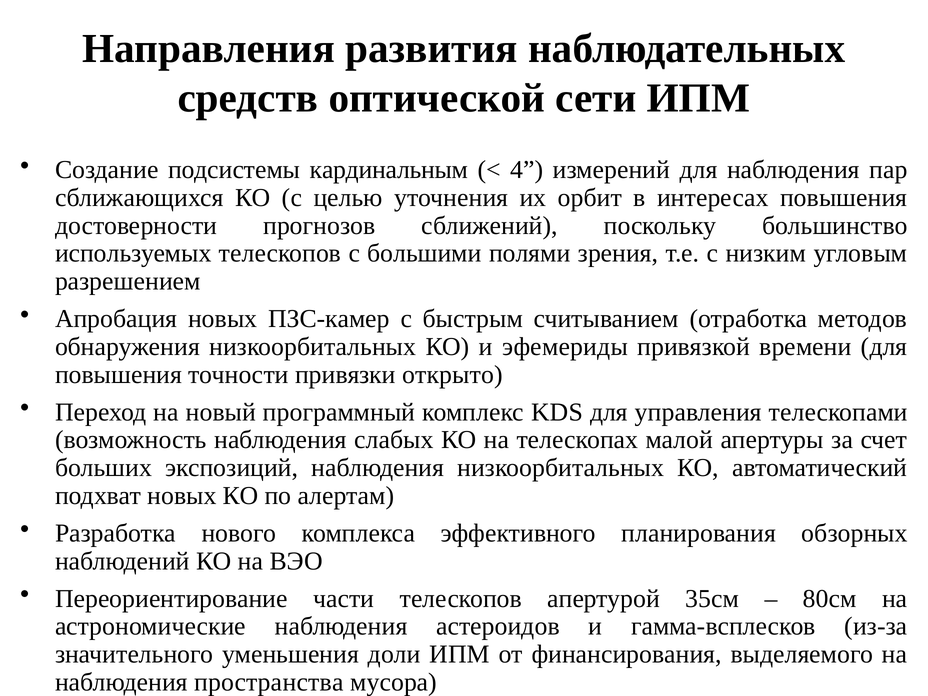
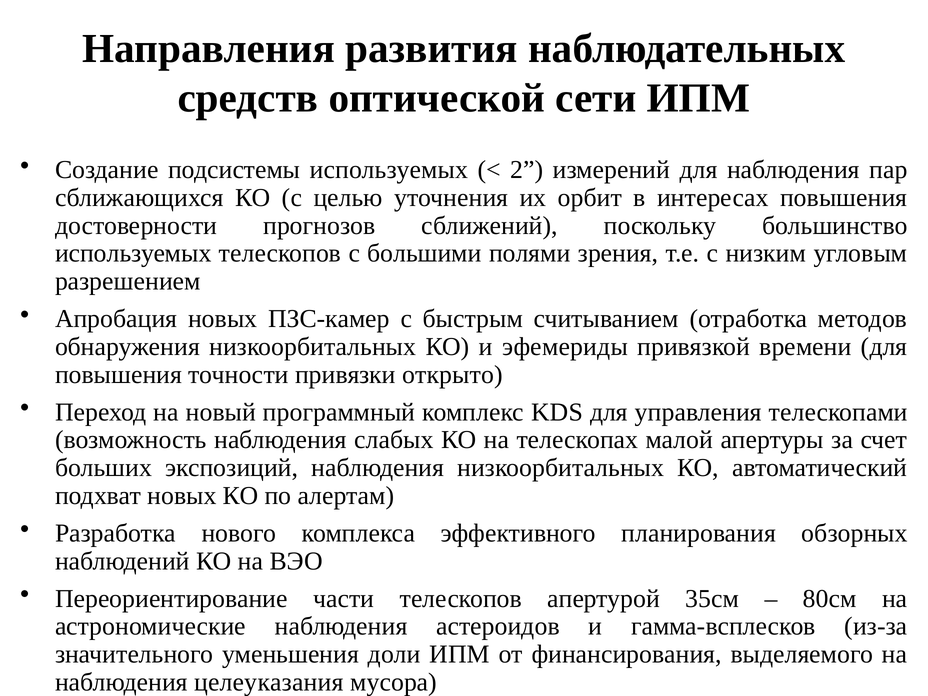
подсистемы кардинальным: кардинальным -> используемых (389, 170)
4: 4 -> 2 (527, 170)
пространства: пространства -> целеуказания (269, 682)
